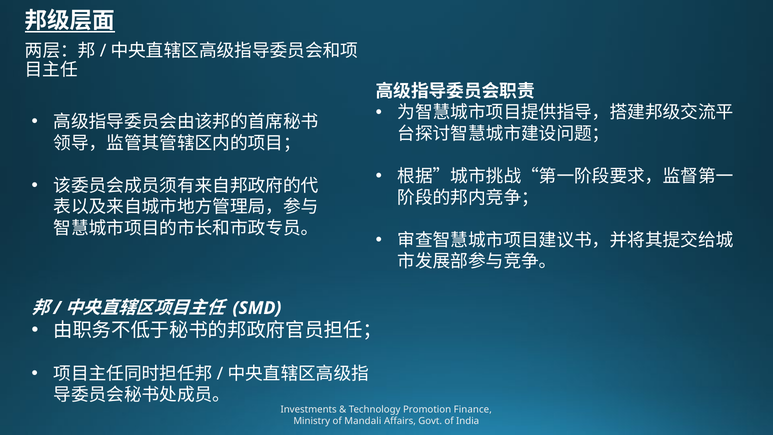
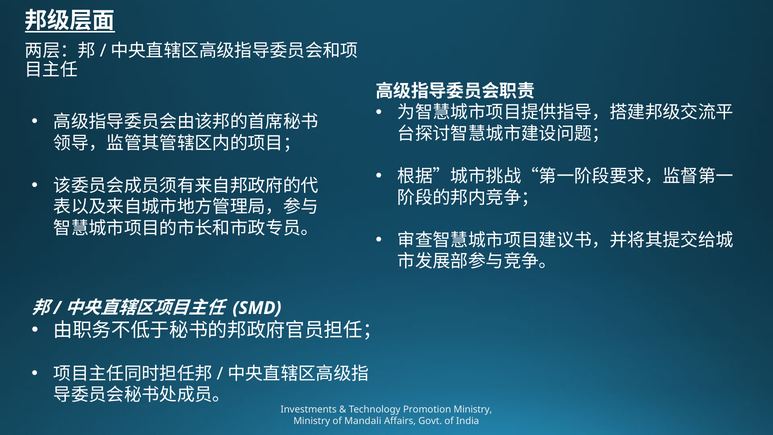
Promotion Finance: Finance -> Ministry (473, 409)
